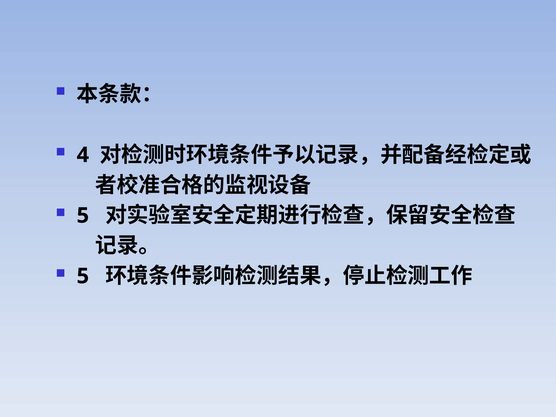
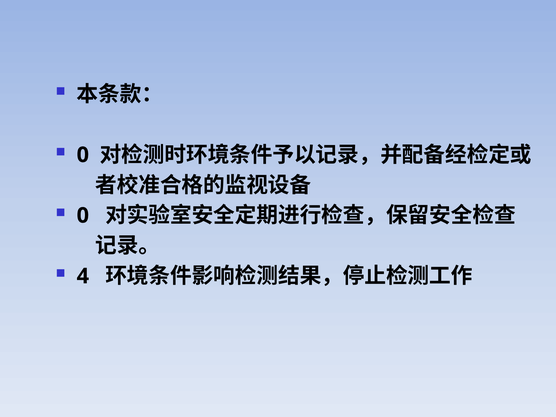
4: 4 -> 0 (83, 155)
5: 5 -> 0 (83, 216)
5: 5 -> 4 (83, 276)
